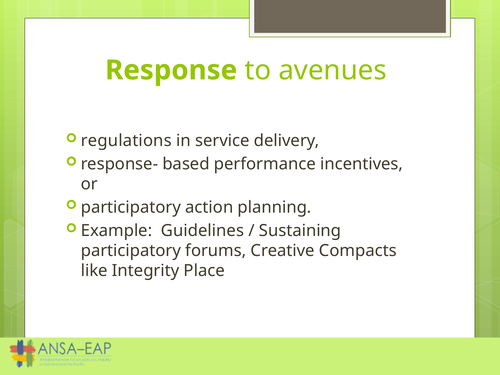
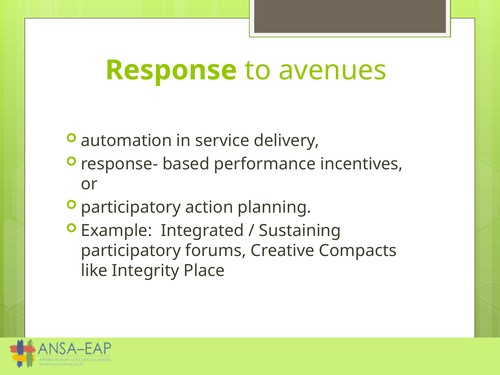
regulations: regulations -> automation (126, 141)
Guidelines: Guidelines -> Integrated (203, 231)
